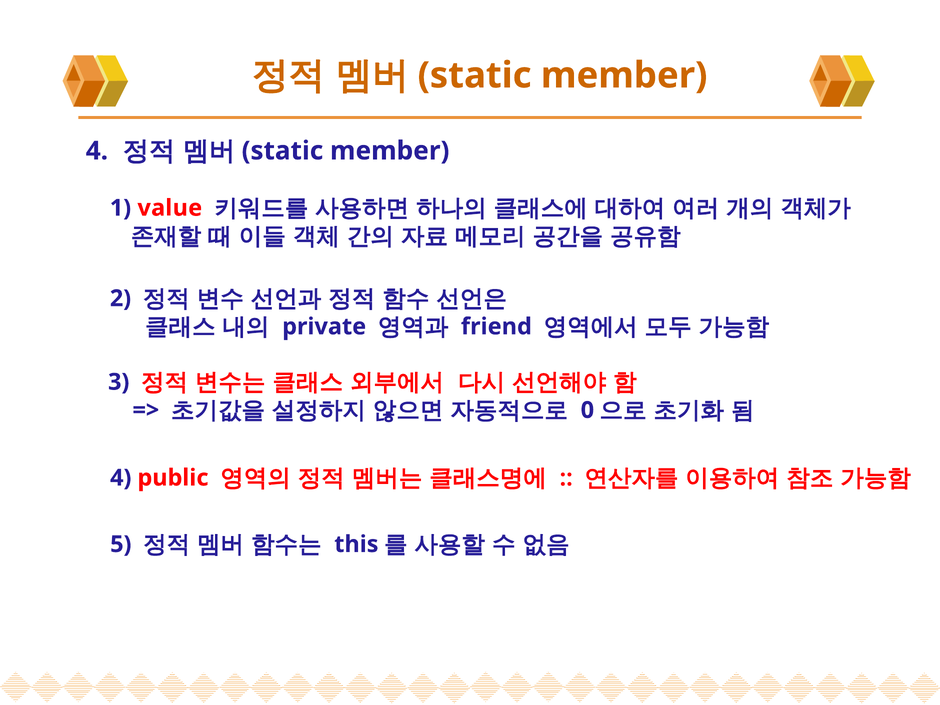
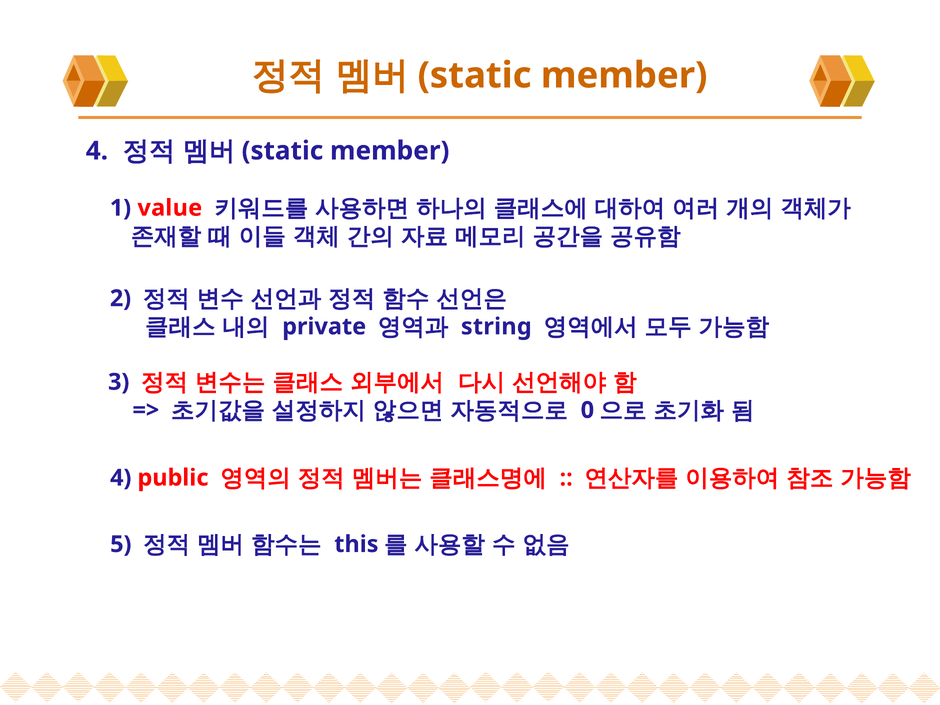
friend: friend -> string (496, 327)
